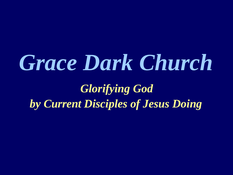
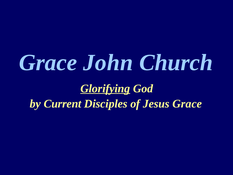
Dark: Dark -> John (108, 62)
Glorifying underline: none -> present (105, 88)
Jesus Doing: Doing -> Grace (187, 104)
